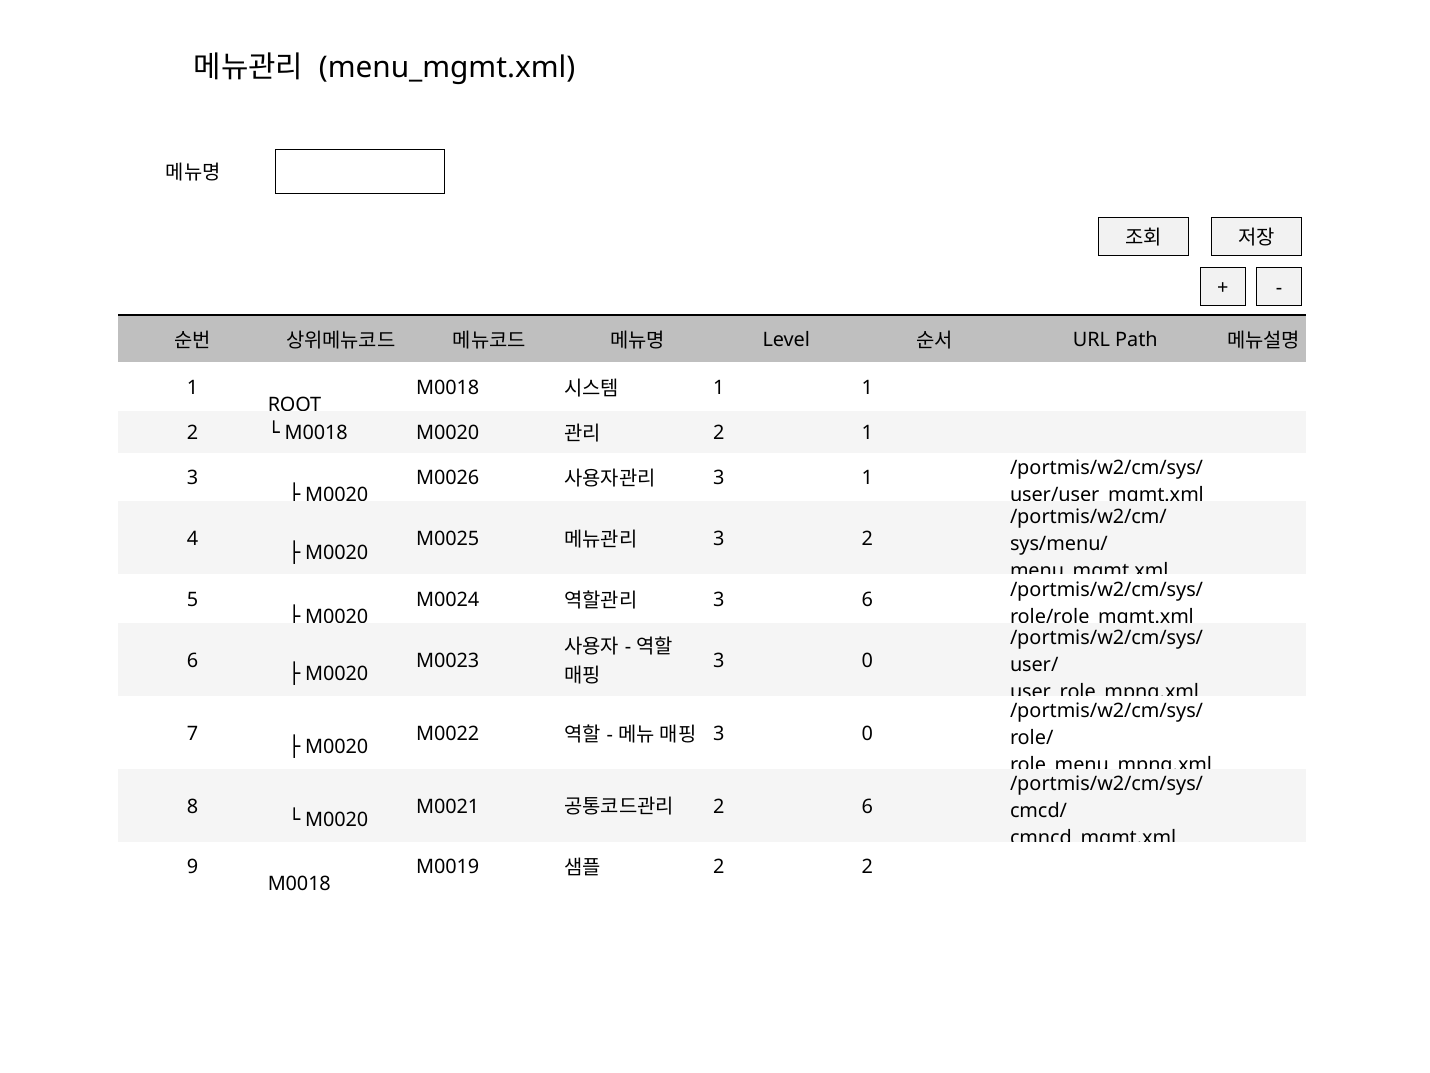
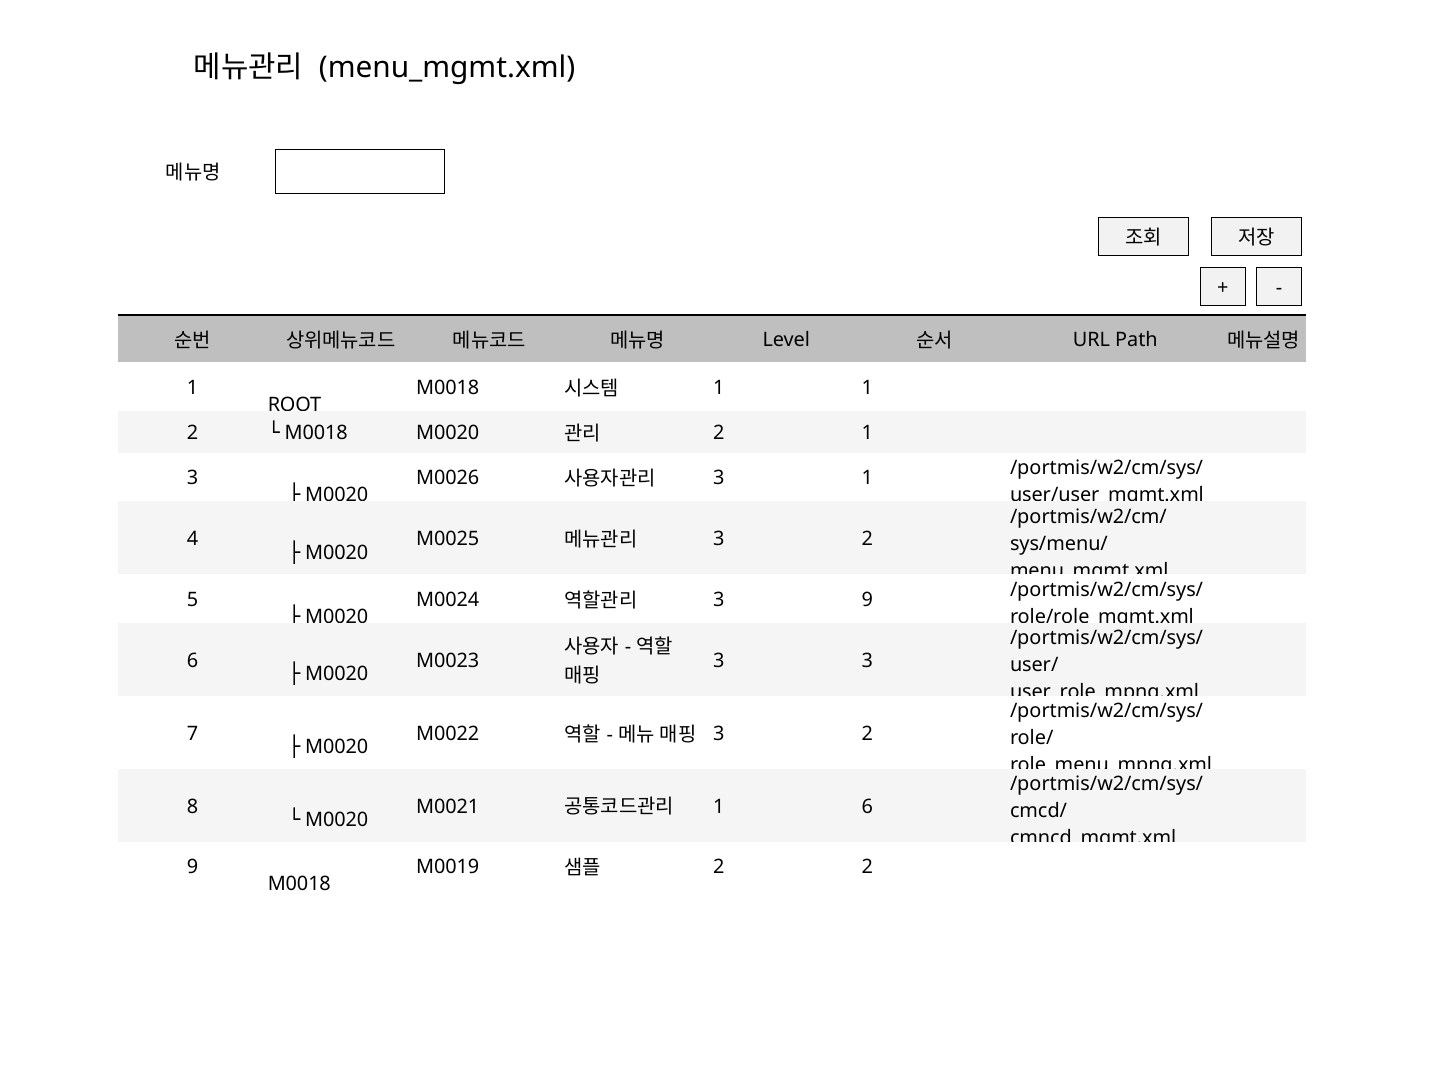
3 6: 6 -> 9 (867, 600)
0: 0 -> 3 (867, 661)
0: 0 -> 2 (867, 733)
2: 2 -> 1 (719, 806)
